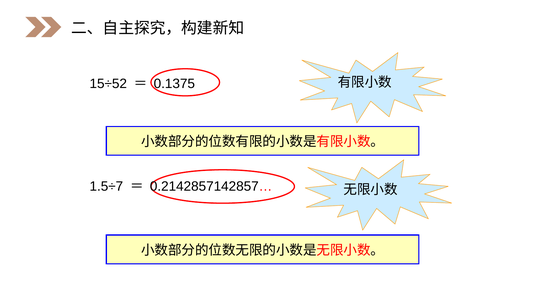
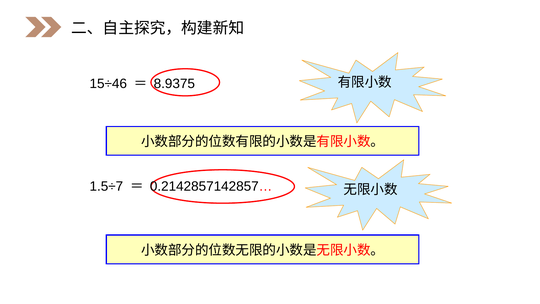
15÷52: 15÷52 -> 15÷46 (108, 84)
0.1375: 0.1375 -> 8.9375 (174, 84)
